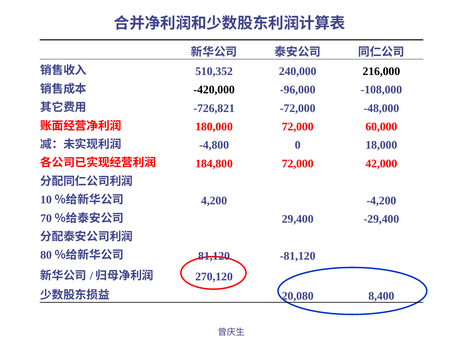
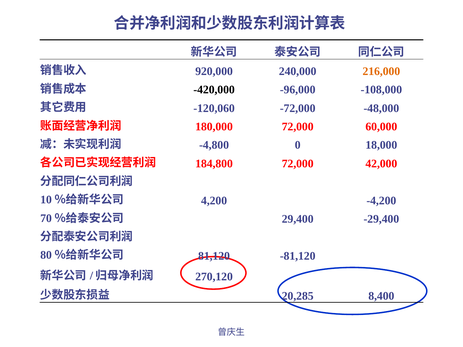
510,352: 510,352 -> 920,000 (214, 71)
216,000 colour: black -> orange (381, 71)
-726,821: -726,821 -> -120,060 (214, 108)
20,080: 20,080 -> 20,285 (298, 296)
